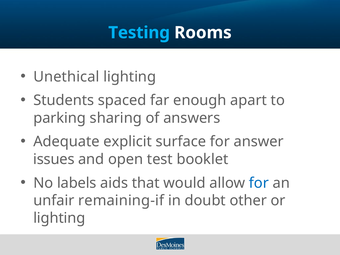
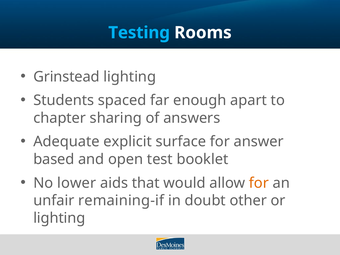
Unethical: Unethical -> Grinstead (67, 77)
parking: parking -> chapter (60, 118)
issues: issues -> based (54, 159)
labels: labels -> lower (77, 183)
for colour: blue -> orange (259, 183)
